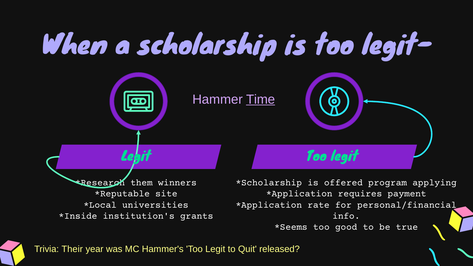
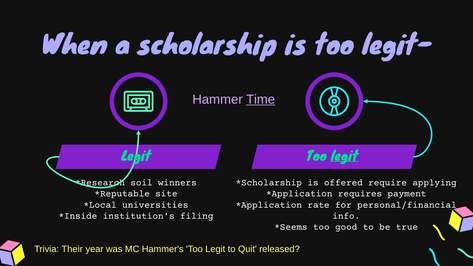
legit underline: none -> present (344, 156)
them: them -> soil (141, 183)
program: program -> require (388, 183)
grants: grants -> filing (197, 216)
